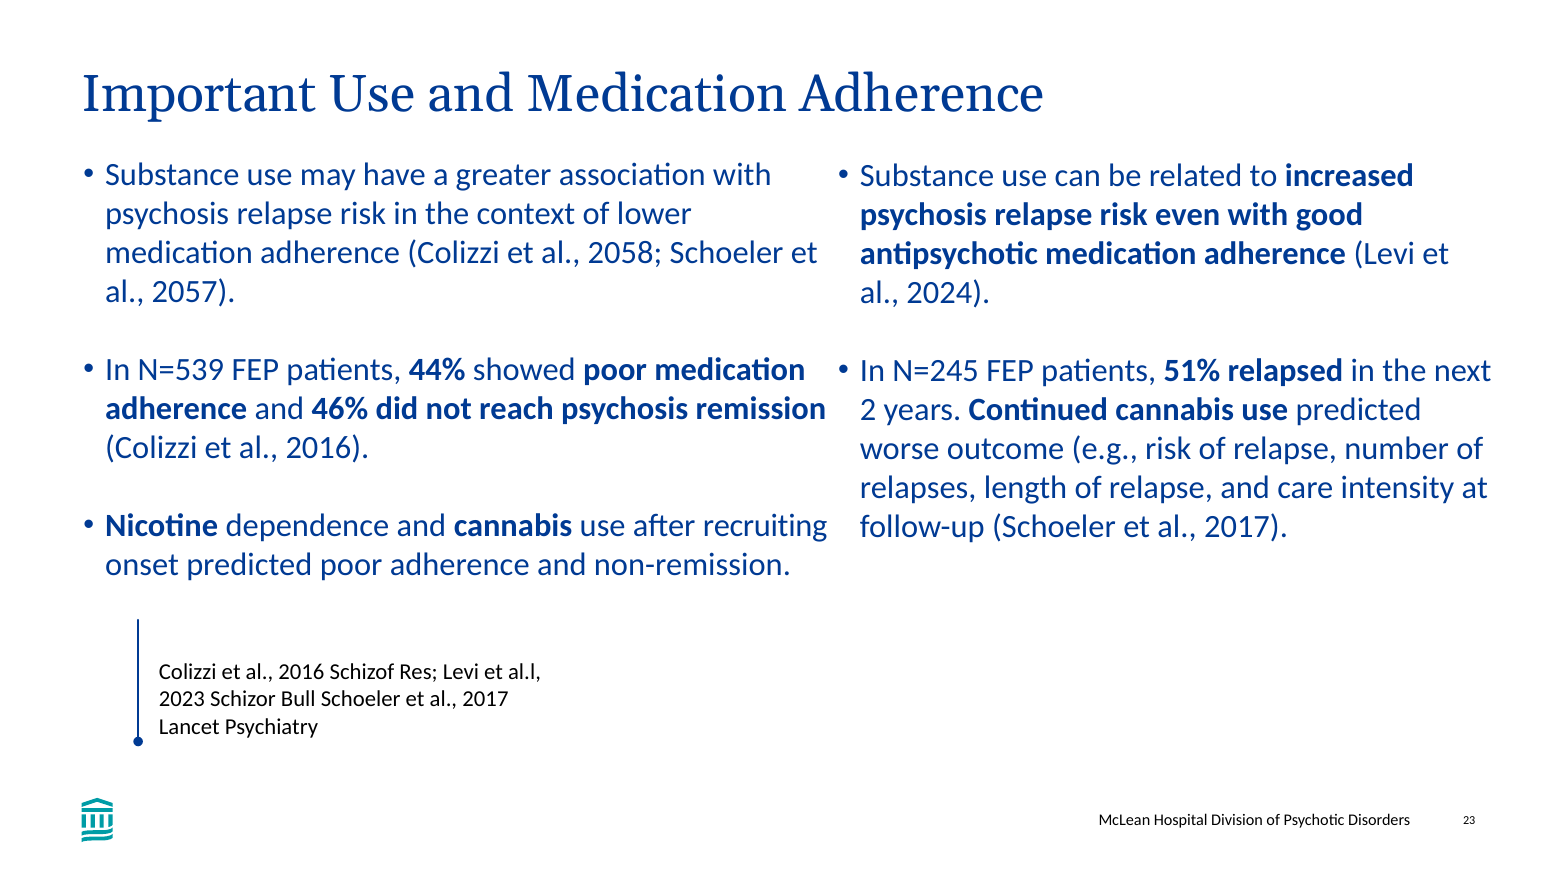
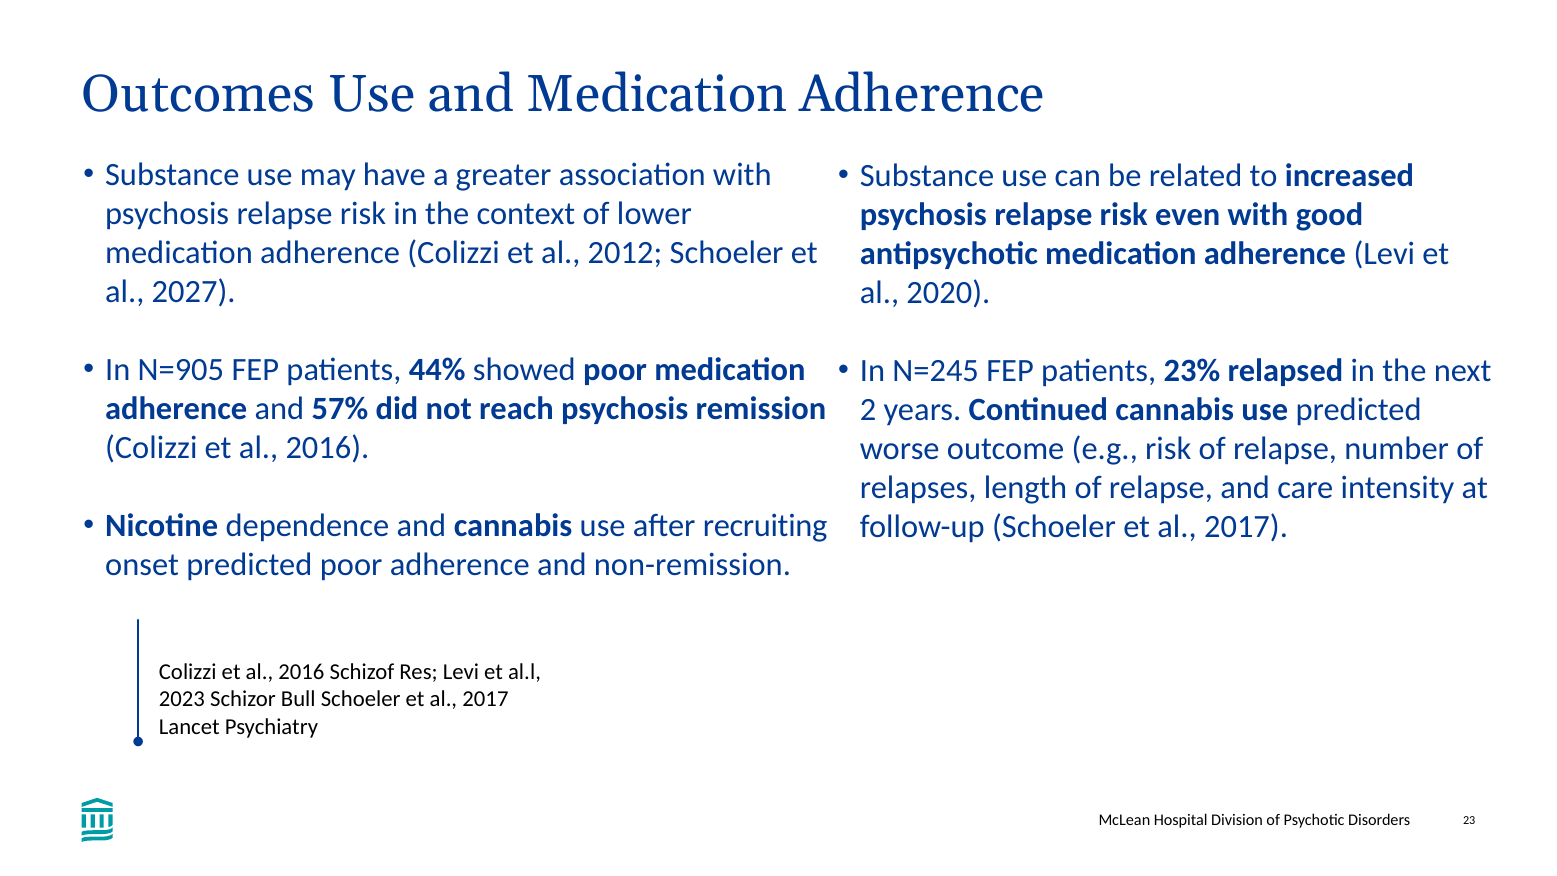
Important: Important -> Outcomes (199, 95)
2058: 2058 -> 2012 (625, 253)
2057: 2057 -> 2027 (194, 292)
2024: 2024 -> 2020 (948, 293)
N=539: N=539 -> N=905 (181, 370)
51%: 51% -> 23% (1192, 371)
46%: 46% -> 57% (340, 409)
